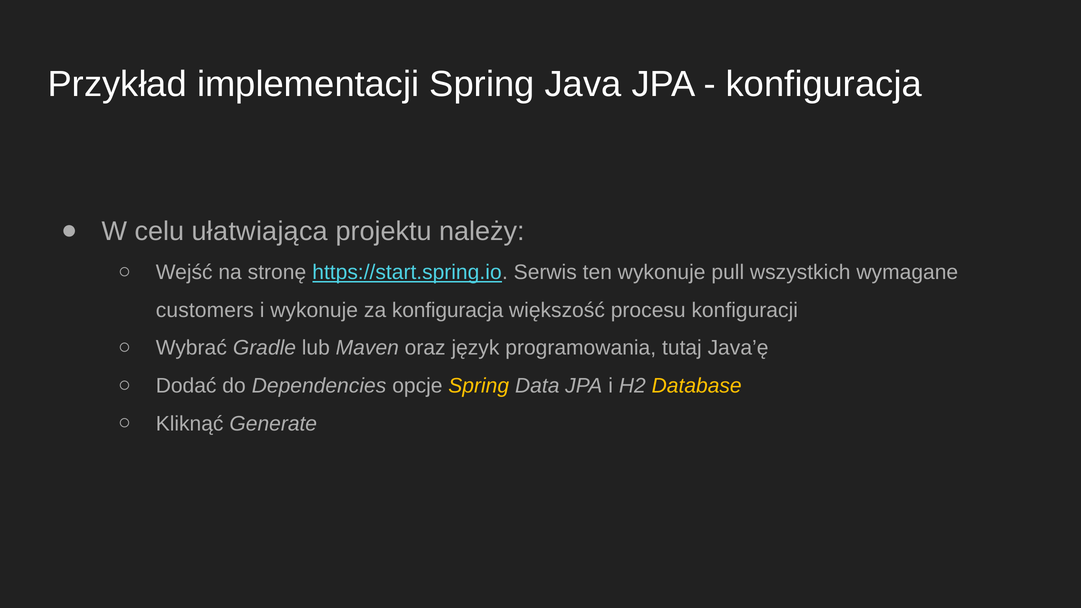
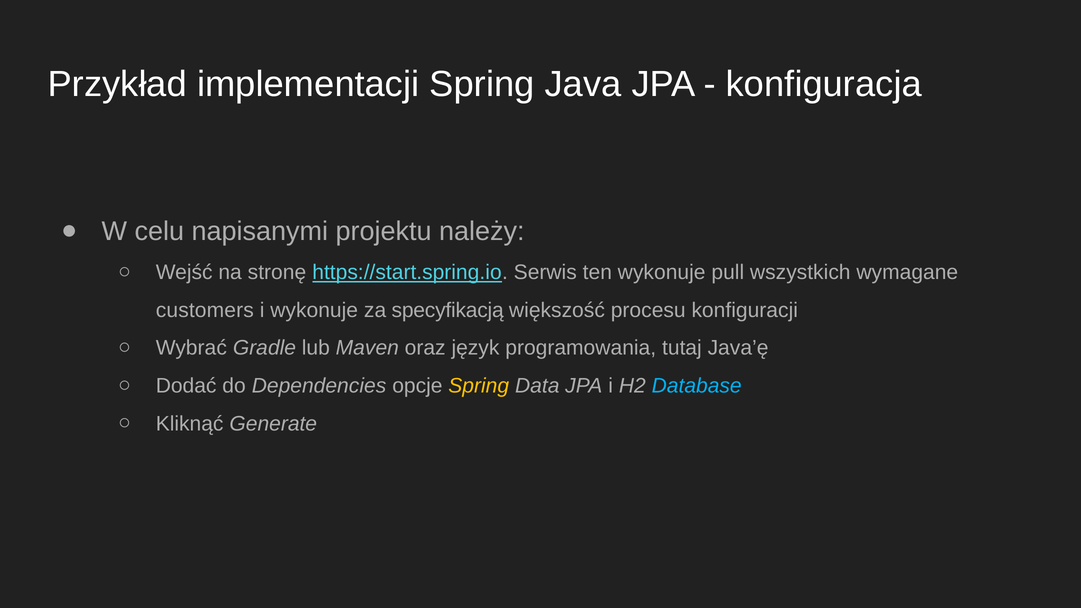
ułatwiająca: ułatwiająca -> napisanymi (260, 231)
za konfiguracja: konfiguracja -> specyfikacją (448, 310)
Database colour: yellow -> light blue (697, 386)
